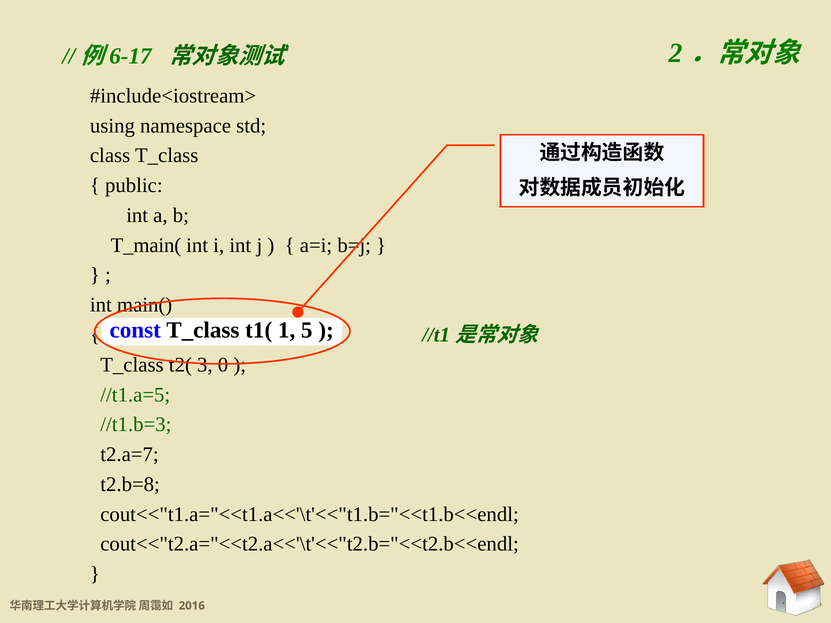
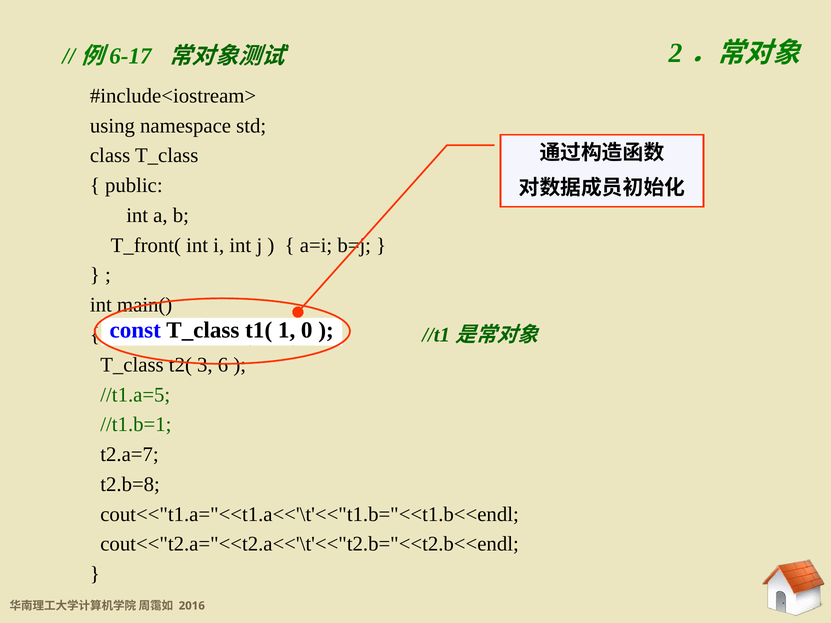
T_main(: T_main( -> T_front( (146, 245)
5: 5 -> 0 (307, 330)
0: 0 -> 6 (223, 365)
//t1.b=3: //t1.b=3 -> //t1.b=1 (136, 425)
